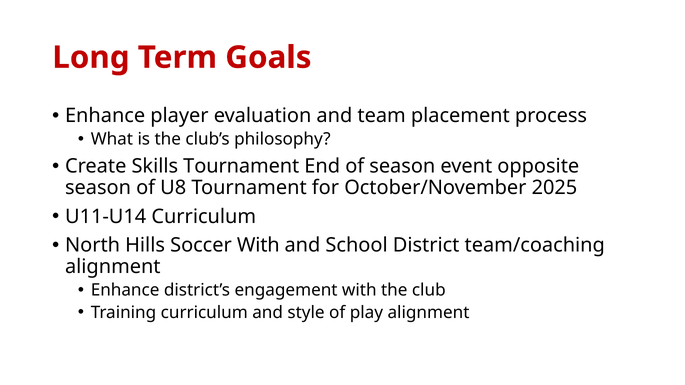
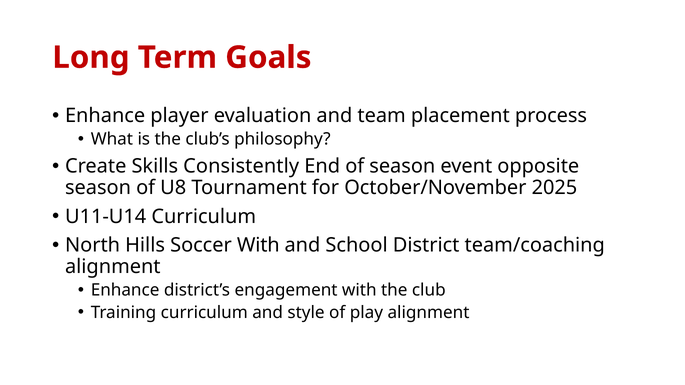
Skills Tournament: Tournament -> Consistently (241, 167)
